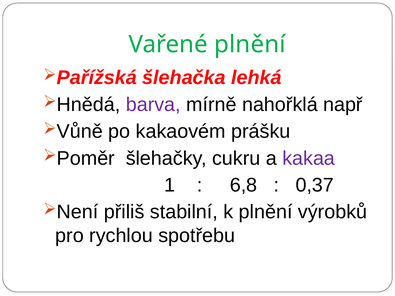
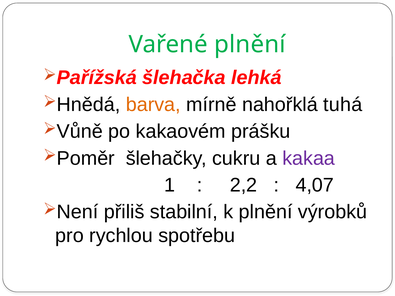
barva colour: purple -> orange (153, 105)
např: např -> tuhá (343, 105)
6,8: 6,8 -> 2,2 (244, 185)
0,37: 0,37 -> 4,07 (315, 185)
